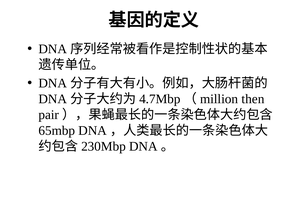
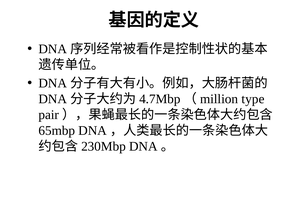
then: then -> type (253, 99)
